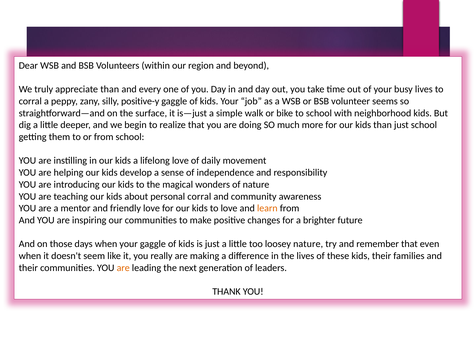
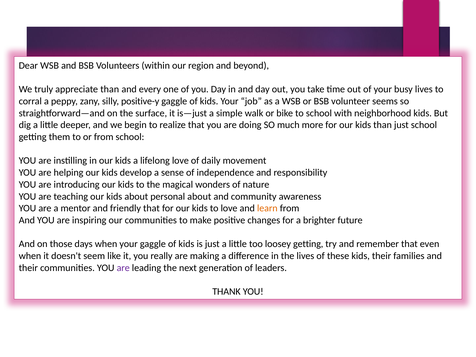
personal corral: corral -> about (199, 196)
friendly love: love -> that (151, 208)
loosey nature: nature -> getting (308, 244)
are colour: orange -> purple (123, 268)
